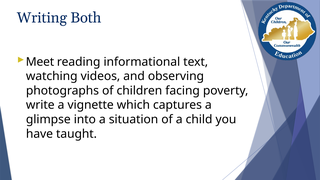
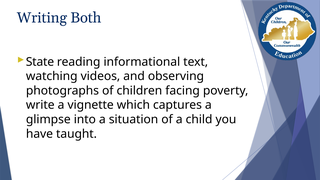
Meet: Meet -> State (40, 62)
